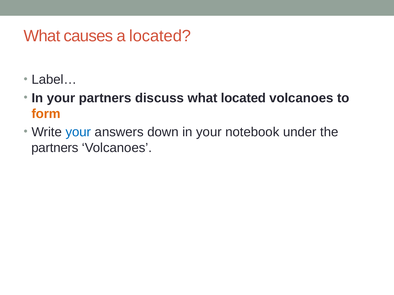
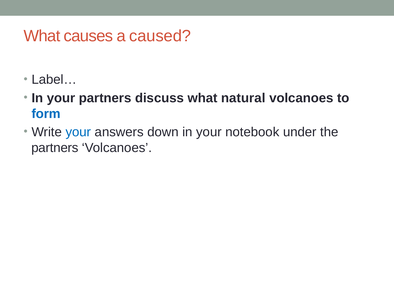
a located: located -> caused (160, 36)
what located: located -> natural (243, 98)
form colour: orange -> blue (46, 114)
